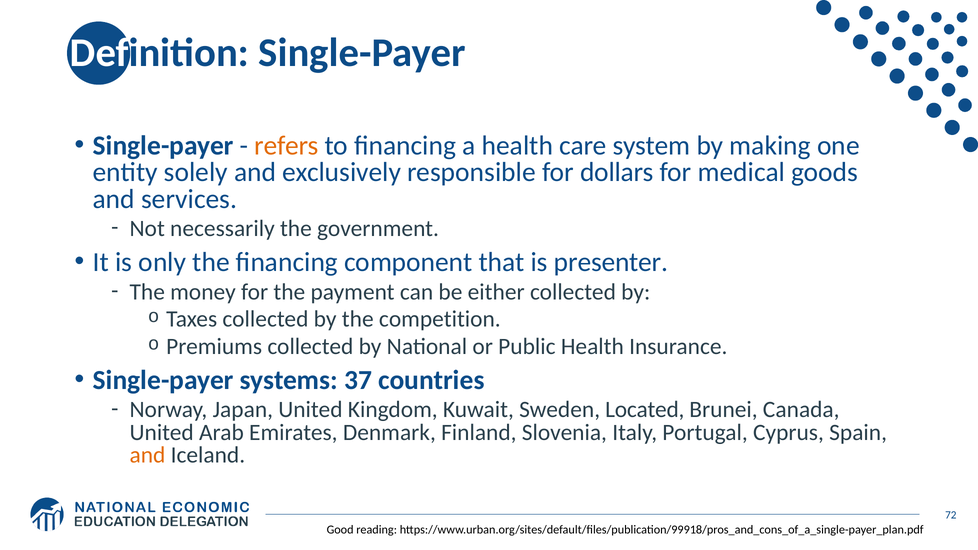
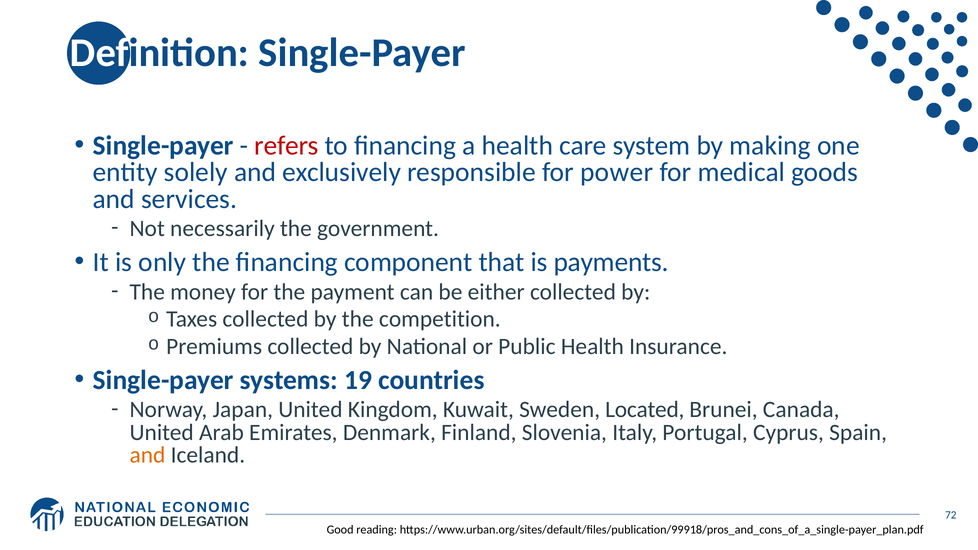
refers colour: orange -> red (286, 146)
dollars: dollars -> power (617, 172)
presenter: presenter -> payments (611, 262)
37: 37 -> 19 (358, 380)
